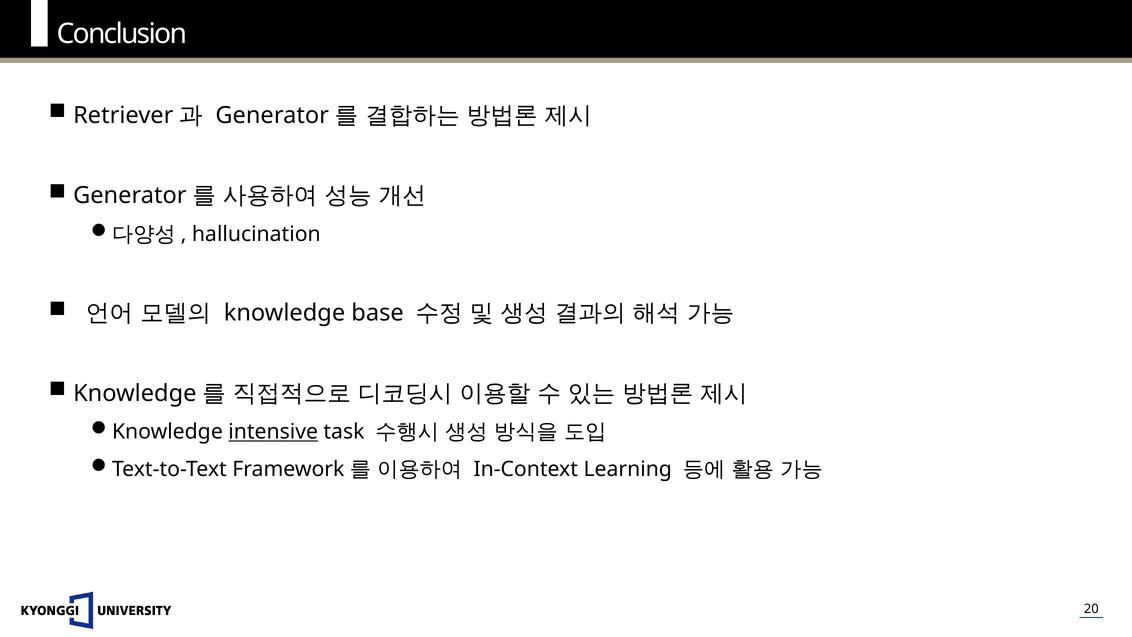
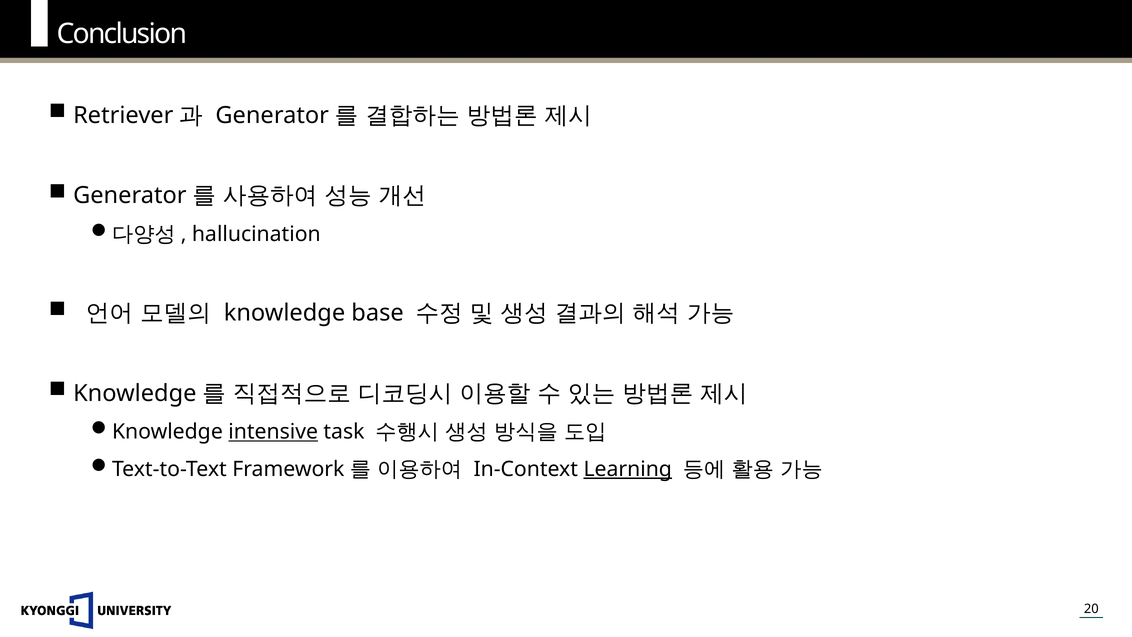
Learning underline: none -> present (628, 469)
